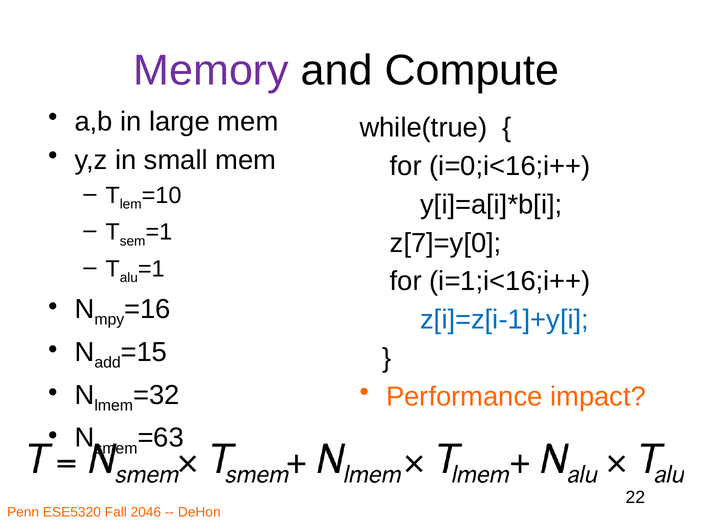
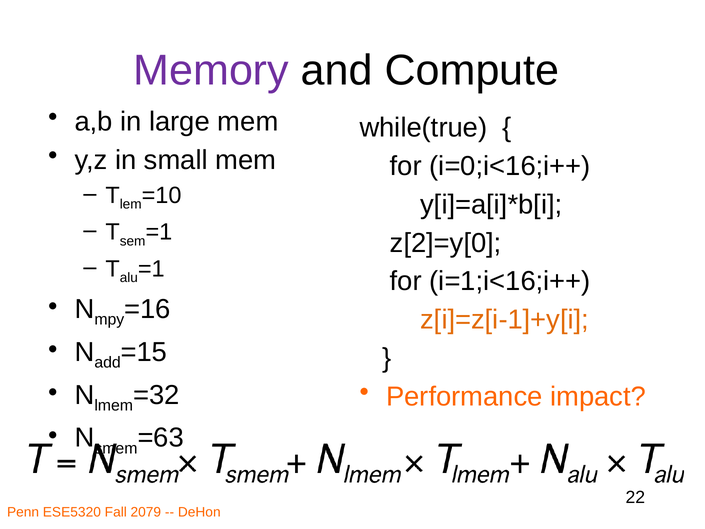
z[7]=y[0: z[7]=y[0 -> z[2]=y[0 (446, 243)
z[i]=z[i-1]+y[i colour: blue -> orange (505, 320)
2046: 2046 -> 2079 (146, 512)
